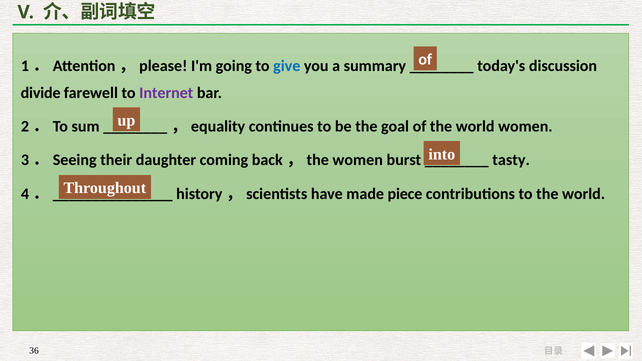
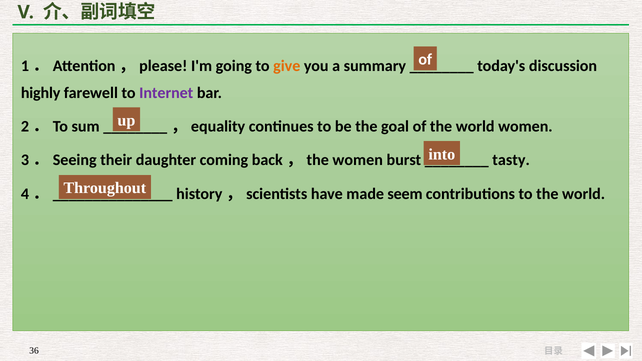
give colour: blue -> orange (287, 66)
divide: divide -> highly (41, 93)
piece: piece -> seem (405, 194)
